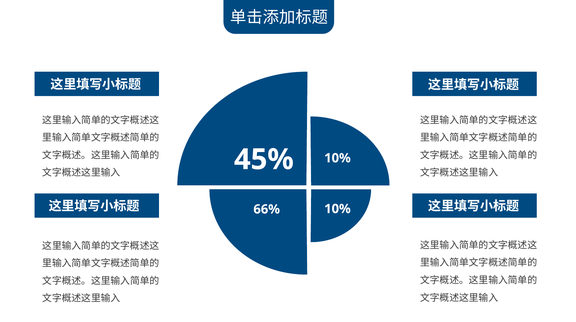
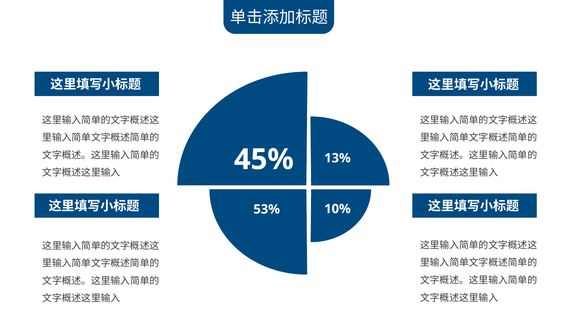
10%: 10% -> 13% (337, 158)
66%: 66% -> 53% (267, 210)
